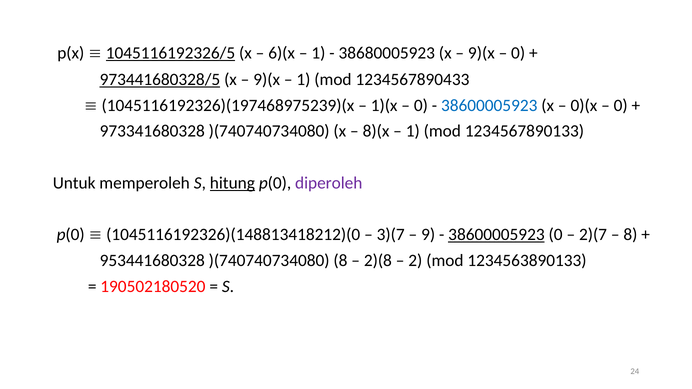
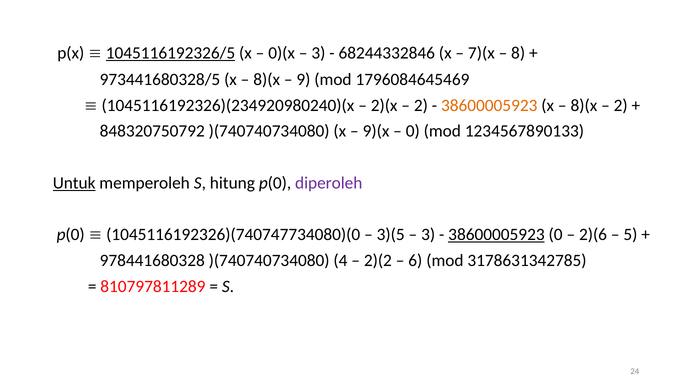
6)(x: 6)(x -> 0)(x (282, 53)
1: 1 -> 3 (318, 53)
38680005923: 38680005923 -> 68244332846 (387, 53)
9)(x: 9)(x -> 7)(x (481, 53)
0: 0 -> 8 (518, 53)
973441680328/5 underline: present -> none (160, 79)
9)(x: 9)(x -> 8)(x (267, 79)
1: 1 -> 9 (303, 79)
1234567890433: 1234567890433 -> 1796084645469 (412, 79)
1045116192326)(197468975239)(x: 1045116192326)(197468975239)(x -> 1045116192326)(234920980240)(x (228, 105)
1)(x: 1)(x -> 2)(x (384, 105)
0: 0 -> 2 (421, 105)
38600005923 colour: blue -> orange (489, 105)
0)(x: 0)(x -> 8)(x (584, 105)
0: 0 -> 2 (621, 105)
973341680328: 973341680328 -> 848320750792 (152, 131)
8)(x: 8)(x -> 9)(x (376, 131)
1: 1 -> 0 (413, 131)
Untuk underline: none -> present (74, 183)
hitung underline: present -> none (232, 183)
1045116192326)(148813418212)(0: 1045116192326)(148813418212)(0 -> 1045116192326)(740747734080)(0 (233, 235)
3)(7: 3)(7 -> 3)(5 (391, 235)
9: 9 -> 3 (428, 235)
2)(7: 2)(7 -> 2)(6 (593, 235)
8: 8 -> 5 (630, 235)
953441680328: 953441680328 -> 978441680328 (152, 261)
)(740740734080 8: 8 -> 4 (340, 261)
2)(8: 2)(8 -> 2)(2 (378, 261)
2: 2 -> 6 (415, 261)
1234563890133: 1234563890133 -> 3178631342785 (527, 261)
190502180520: 190502180520 -> 810797811289 (153, 287)
